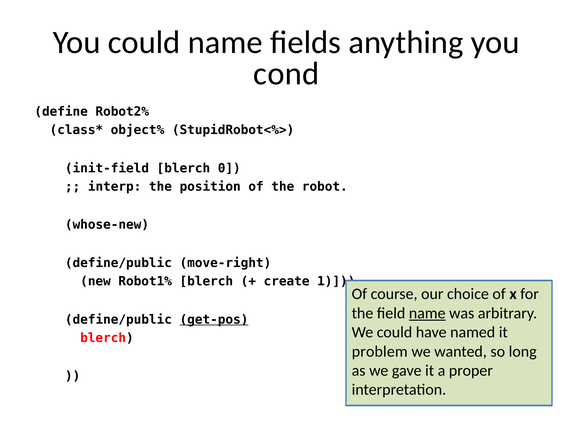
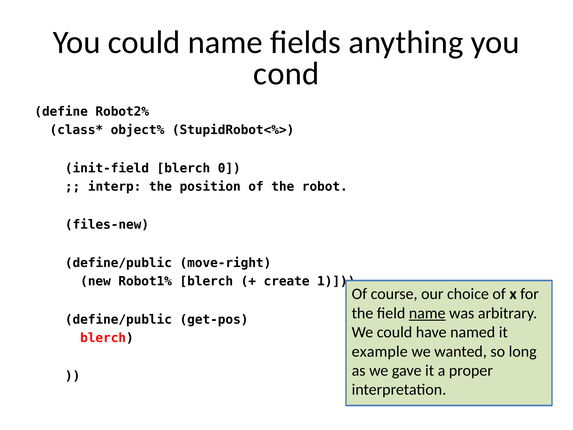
whose-new: whose-new -> files-new (107, 225)
get-pos underline: present -> none (214, 319)
problem: problem -> example (380, 351)
